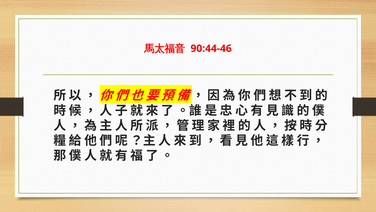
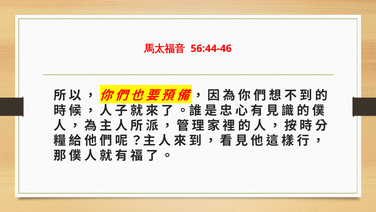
90:44-46: 90:44-46 -> 56:44-46 (211, 48)
